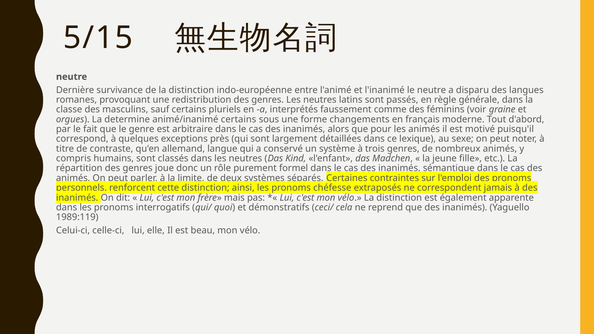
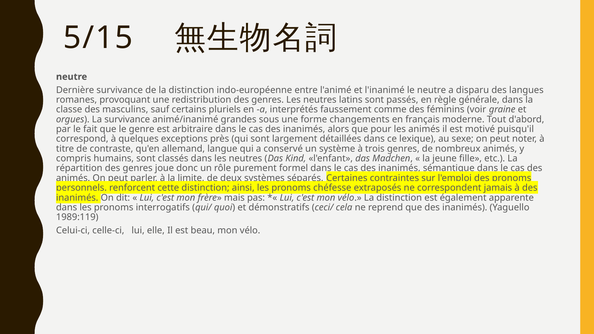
La determine: determine -> survivance (127, 119)
animé/inanimé certains: certains -> grandes (239, 119)
